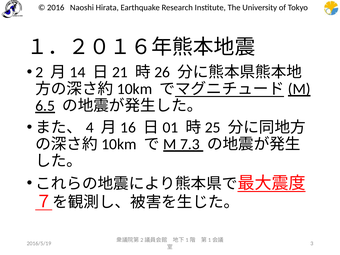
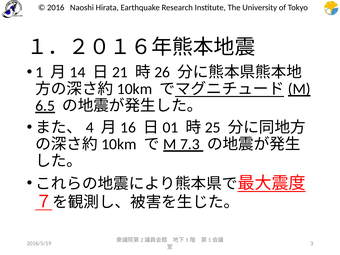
2: 2 -> 1 (39, 72)
